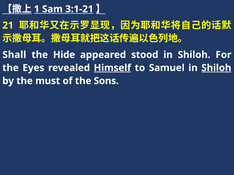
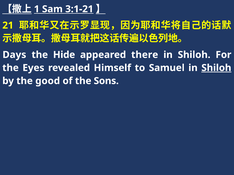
Shall: Shall -> Days (14, 55)
stood: stood -> there (145, 55)
Himself underline: present -> none (112, 68)
must: must -> good (48, 81)
